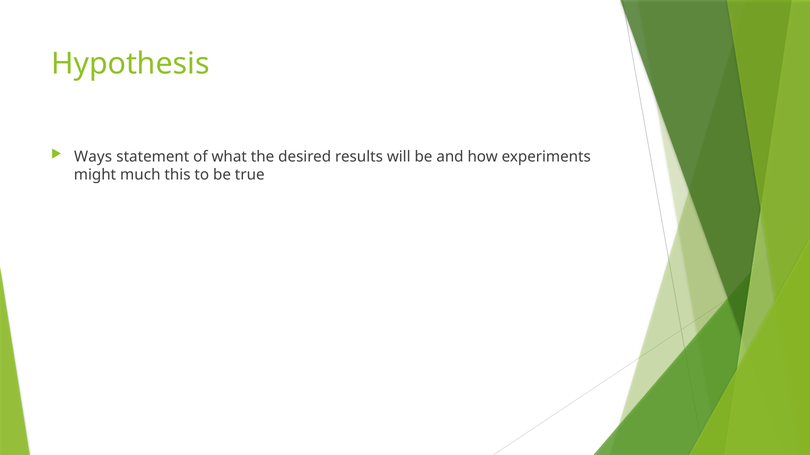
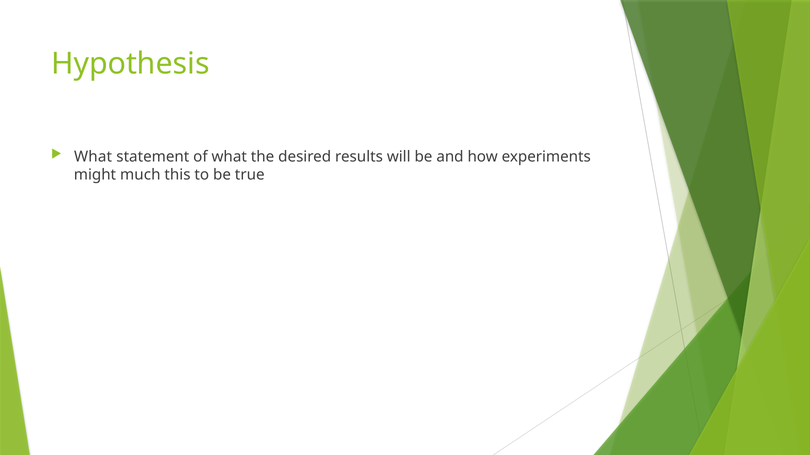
Ways: Ways -> What (93, 157)
